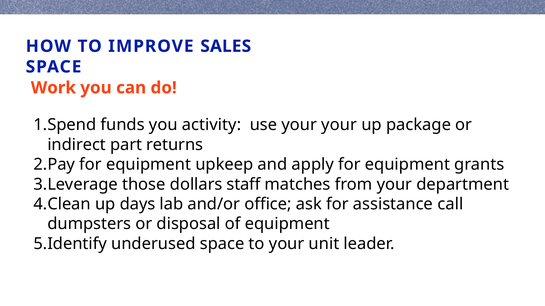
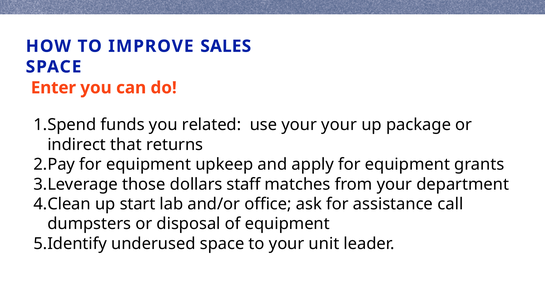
Work: Work -> Enter (53, 88)
activity: activity -> related (212, 125)
part: part -> that (126, 145)
days: days -> start (138, 204)
